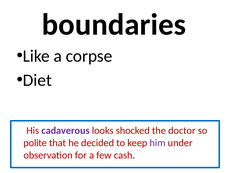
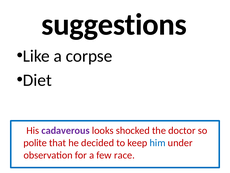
boundaries: boundaries -> suggestions (114, 25)
him colour: purple -> blue (158, 142)
cash: cash -> race (124, 155)
